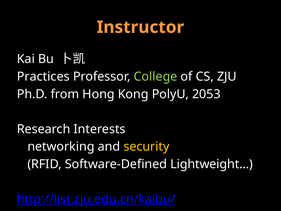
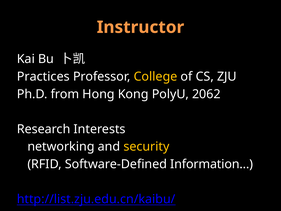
College colour: light green -> yellow (155, 76)
2053: 2053 -> 2062 (206, 94)
Lightweight…: Lightweight… -> Information… (212, 164)
